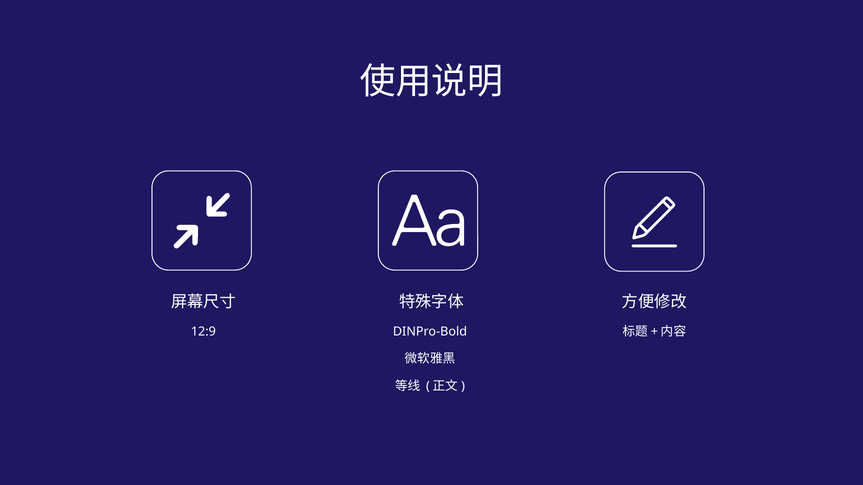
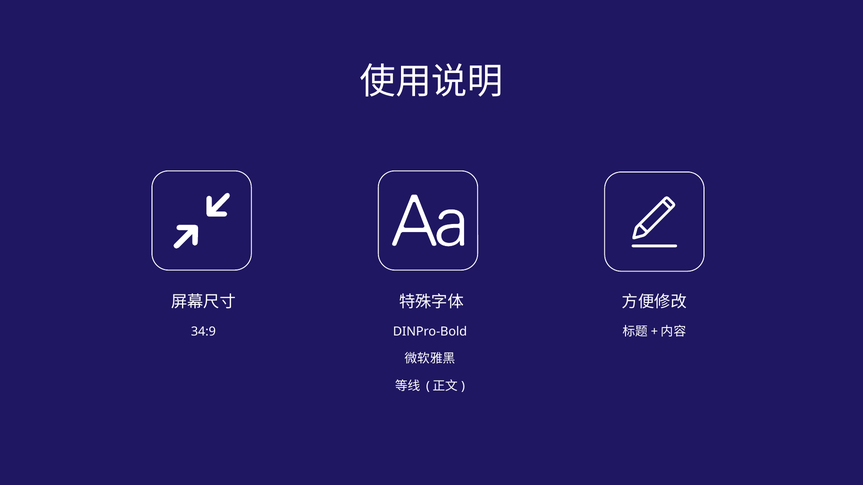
12:9: 12:9 -> 34:9 (203, 332)
